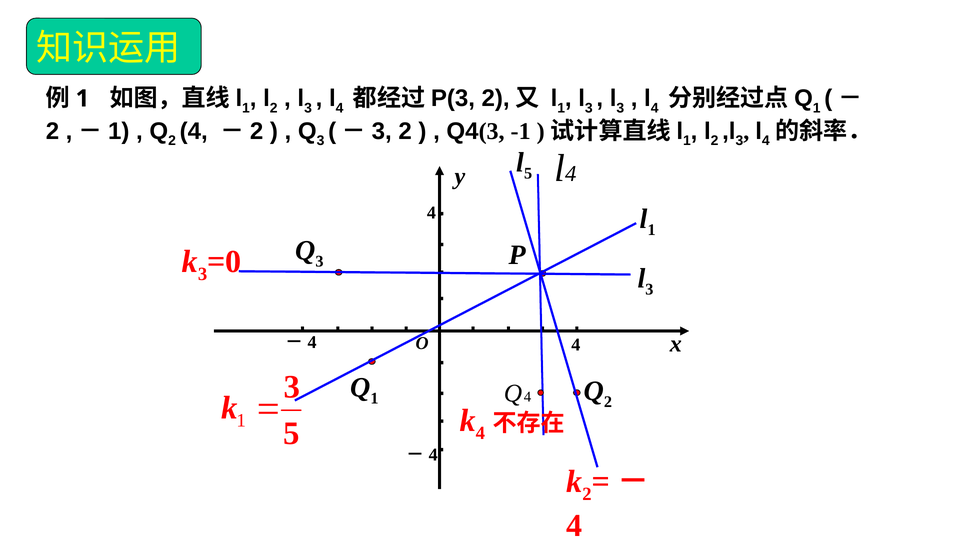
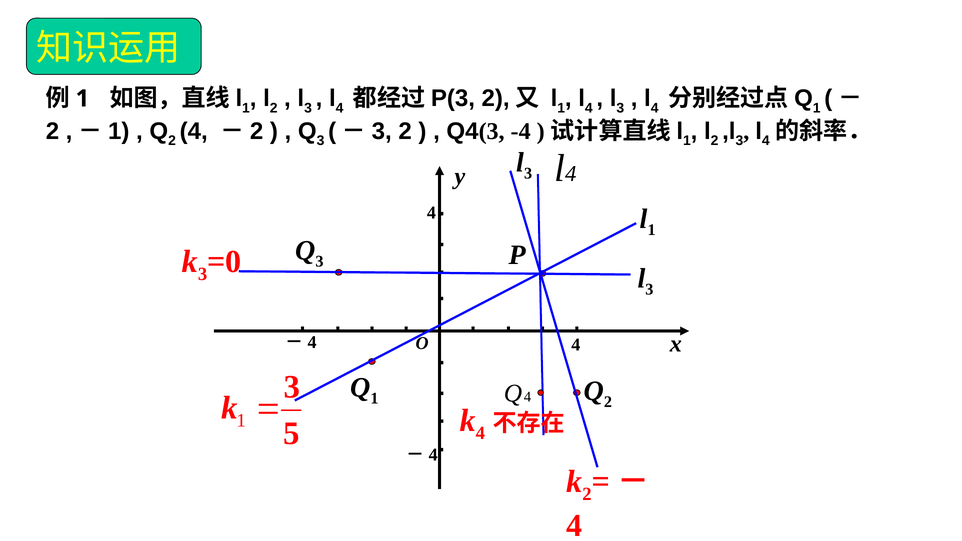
3: 3 -> 4 (589, 108)
-1: -1 -> -4 (521, 131)
5: 5 -> 3 (528, 173)
